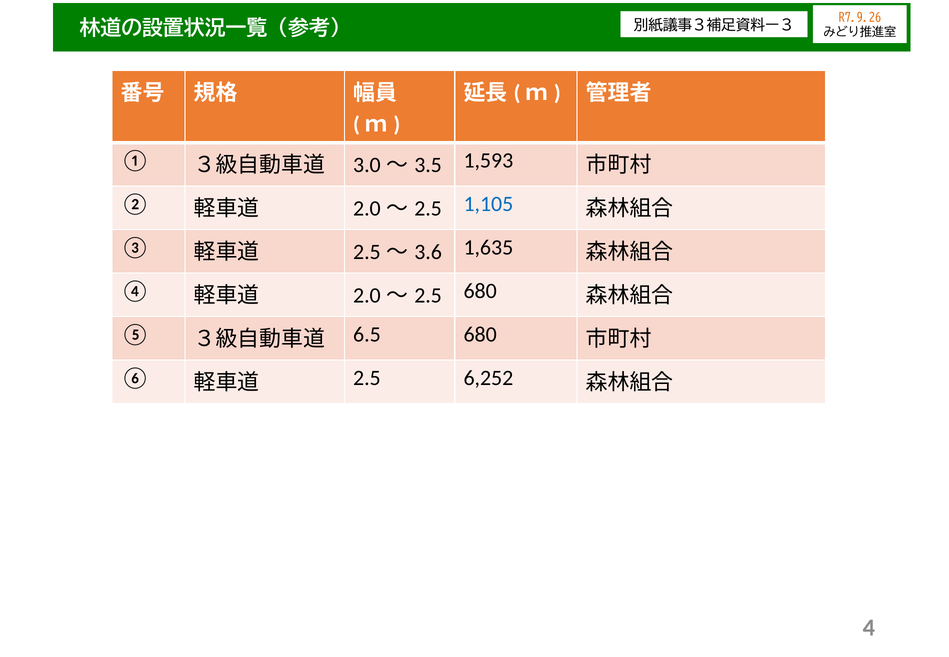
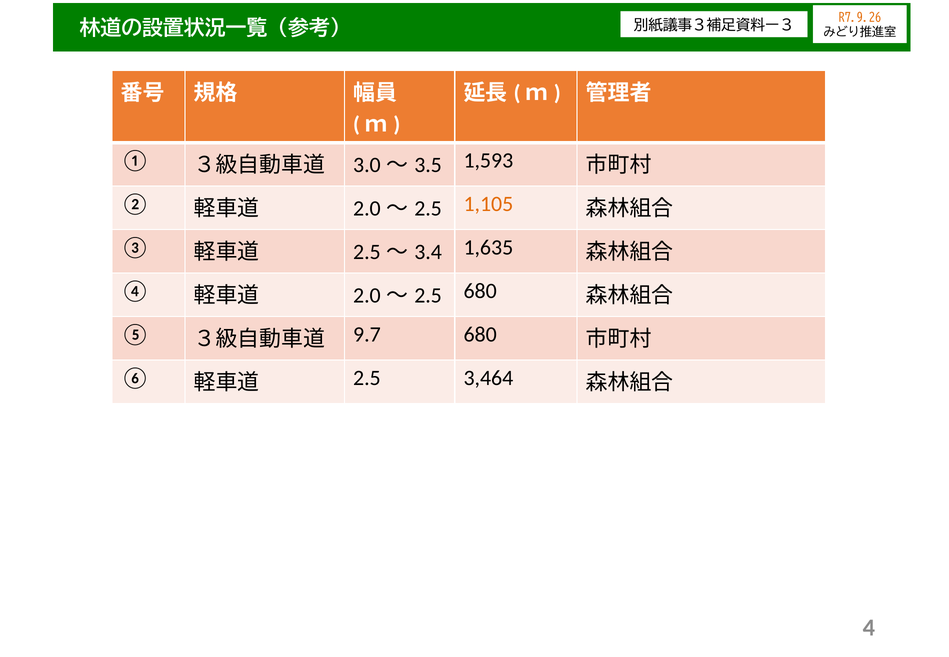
1,105 colour: blue -> orange (488, 204)
3.6: 3.6 -> 3.4 (428, 252)
6.5: 6.5 -> 9.7 (367, 335)
6,252: 6,252 -> 3,464 (488, 378)
